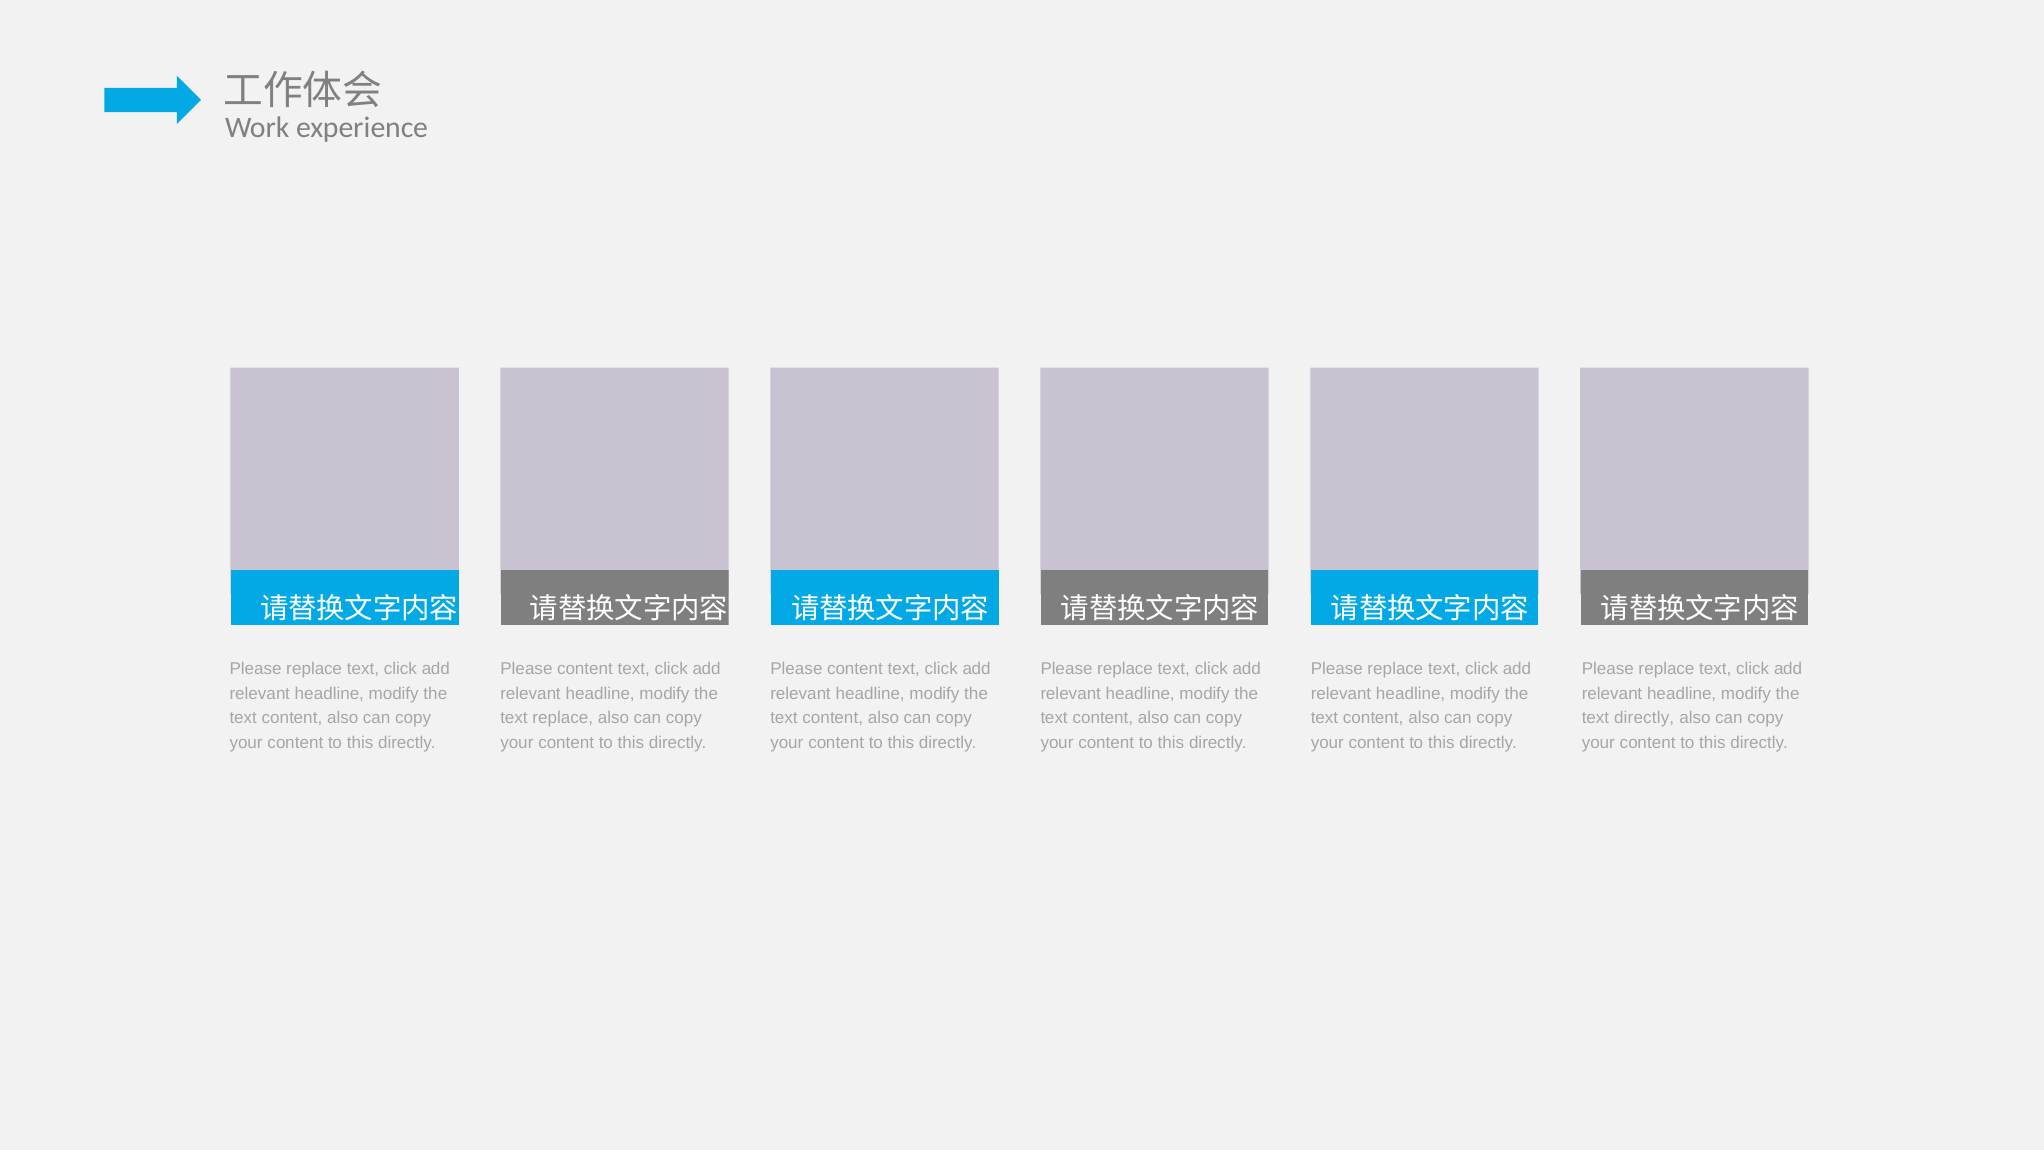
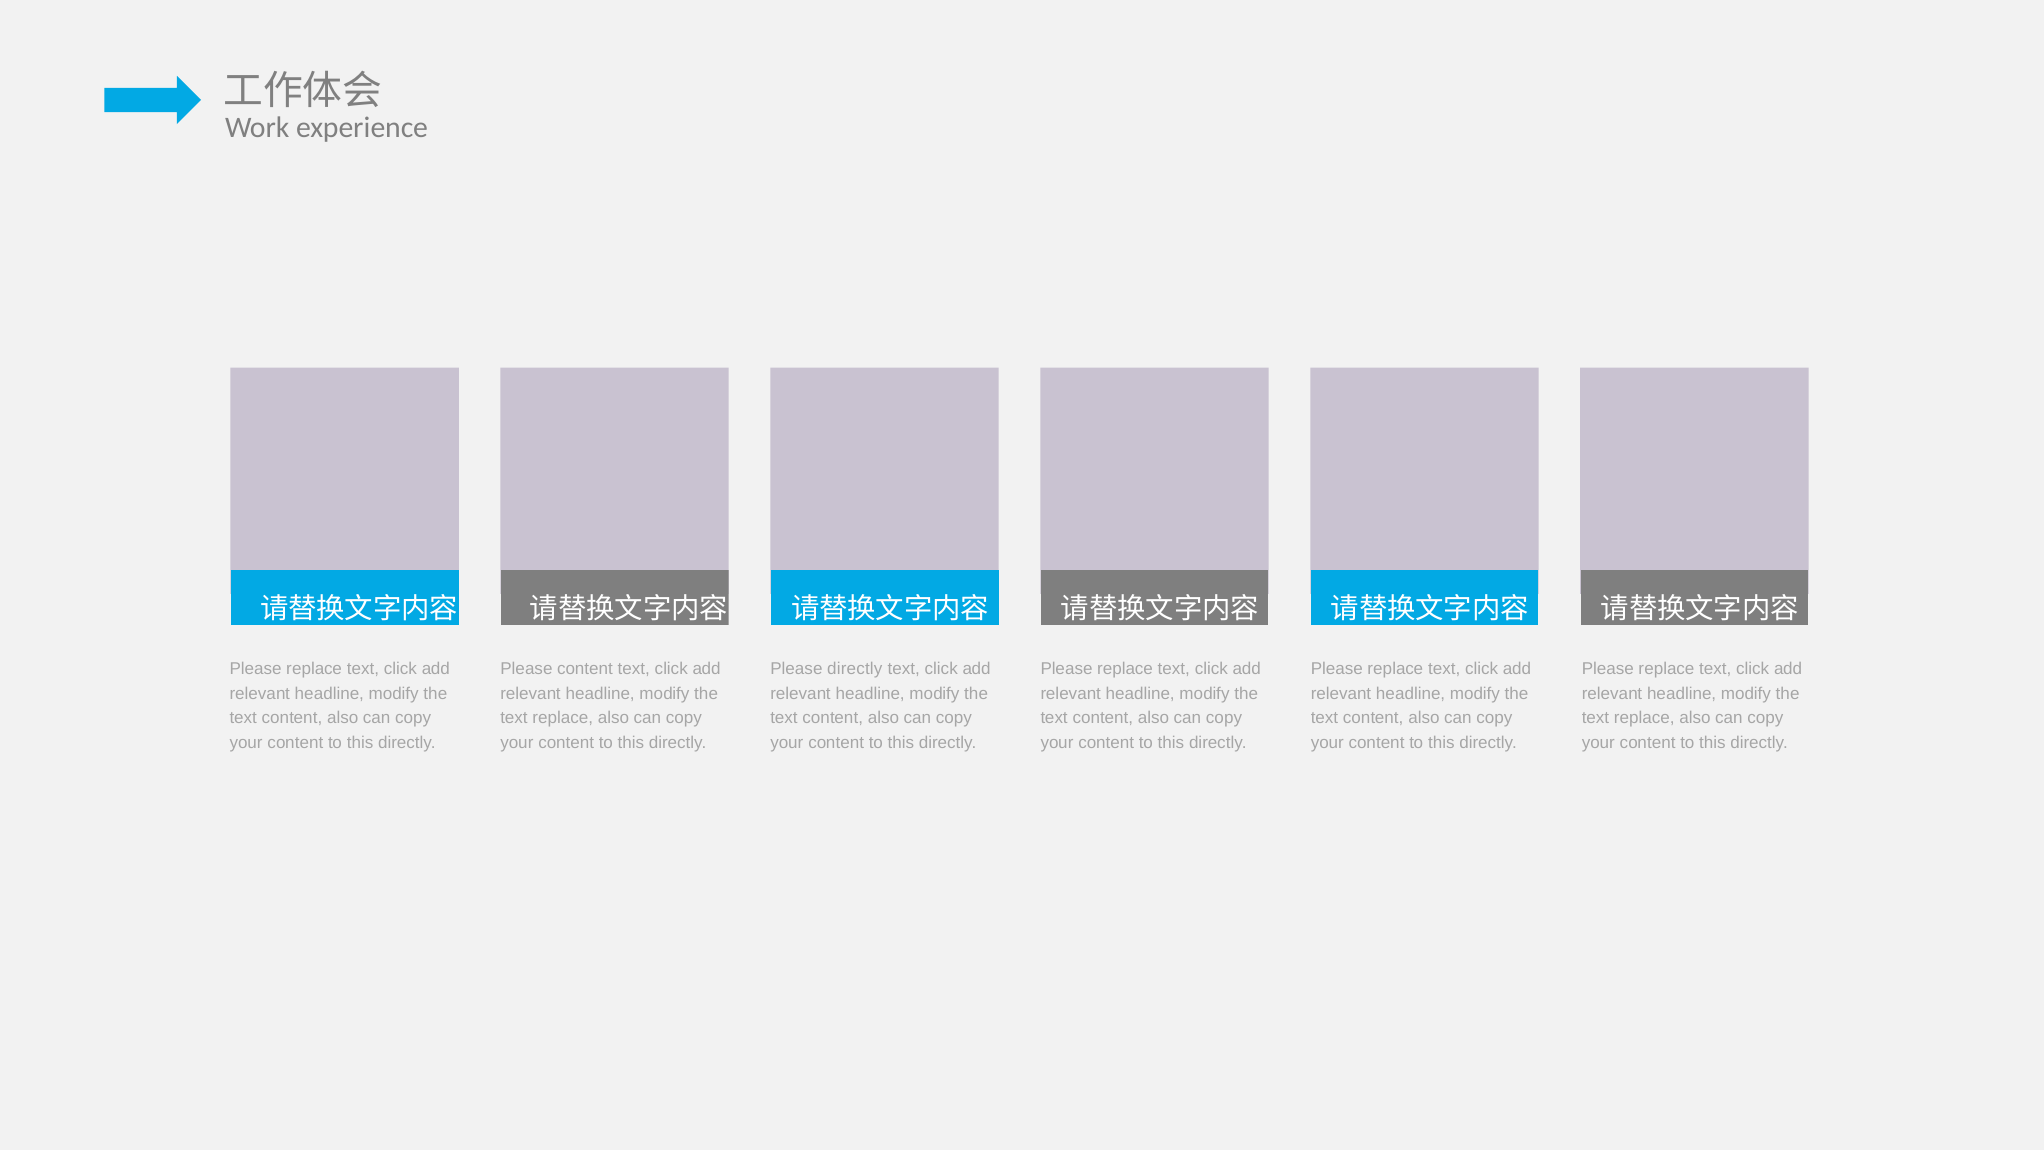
content: content -> directly (855, 669)
directly: directly -> replace (1644, 718)
